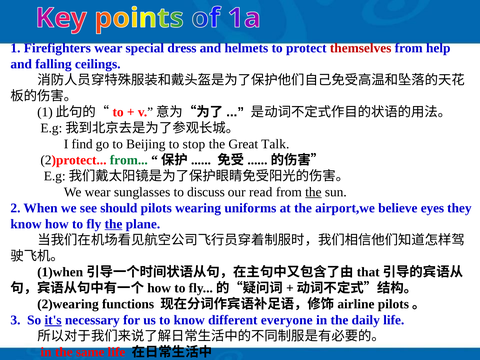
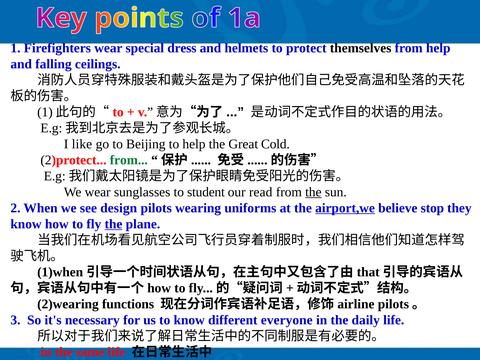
themselves colour: red -> black (361, 48)
find: find -> like (82, 144)
to stop: stop -> help (194, 144)
Talk: Talk -> Cold (275, 144)
discuss: discuss -> student (206, 192)
should: should -> design (119, 208)
airport,we underline: none -> present (345, 208)
eyes: eyes -> stop (432, 208)
it's underline: present -> none (53, 320)
